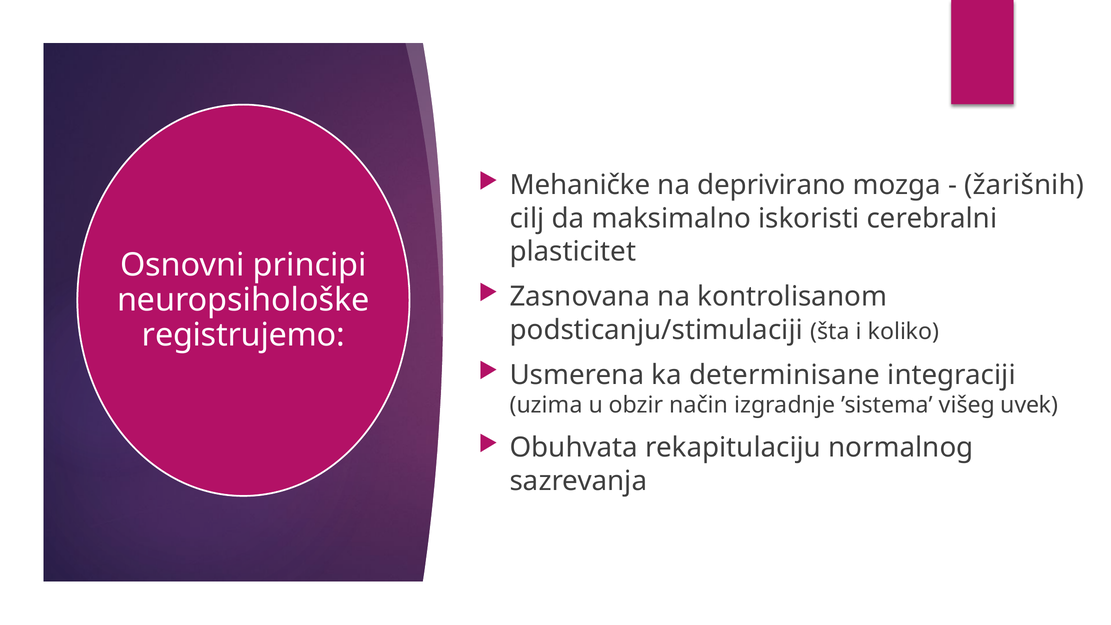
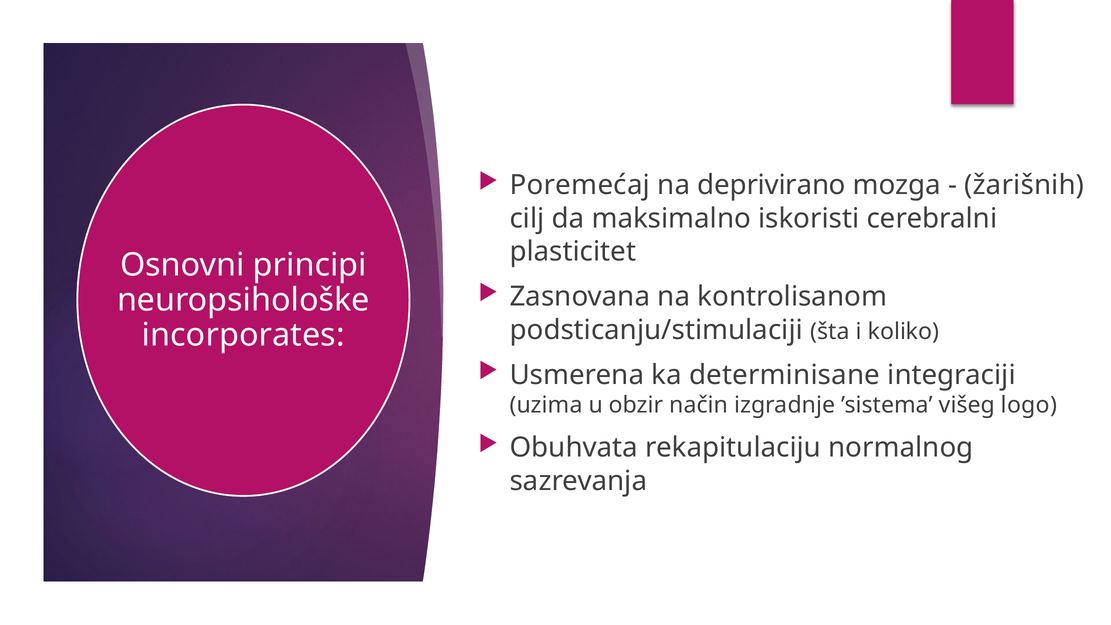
Mehaničke: Mehaničke -> Poremećaj (580, 185)
registrujemo: registrujemo -> incorporates (243, 335)
uvek: uvek -> logo (1029, 405)
